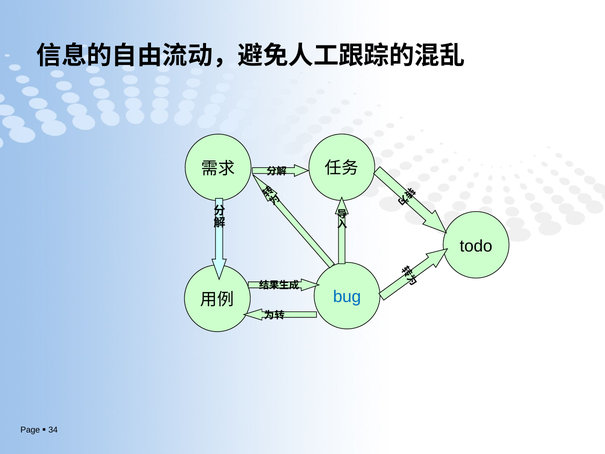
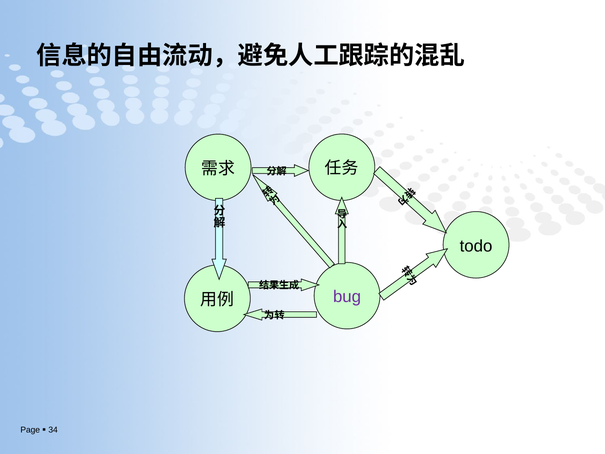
bug colour: blue -> purple (347, 297)
